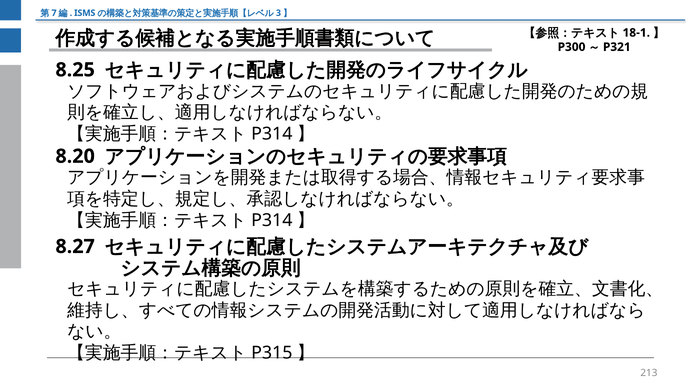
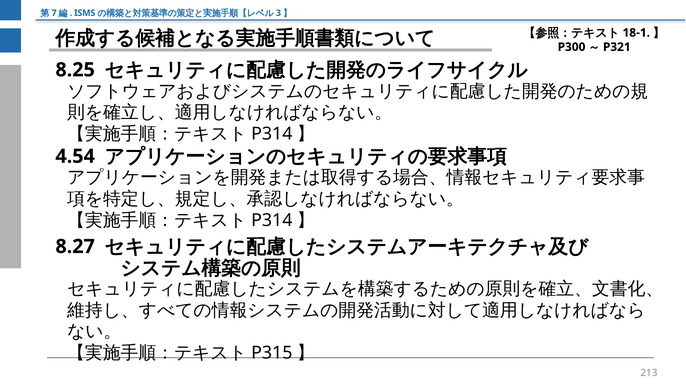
8.20: 8.20 -> 4.54 (75, 156)
